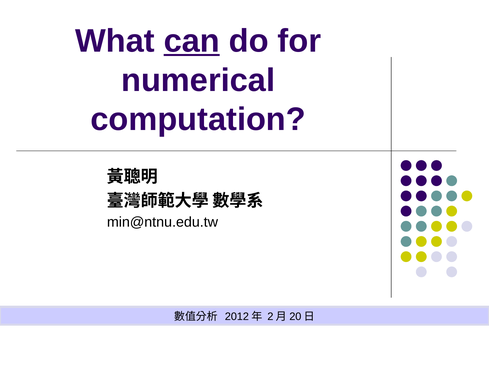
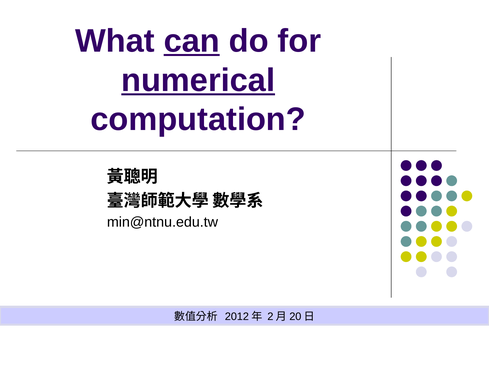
numerical underline: none -> present (198, 80)
